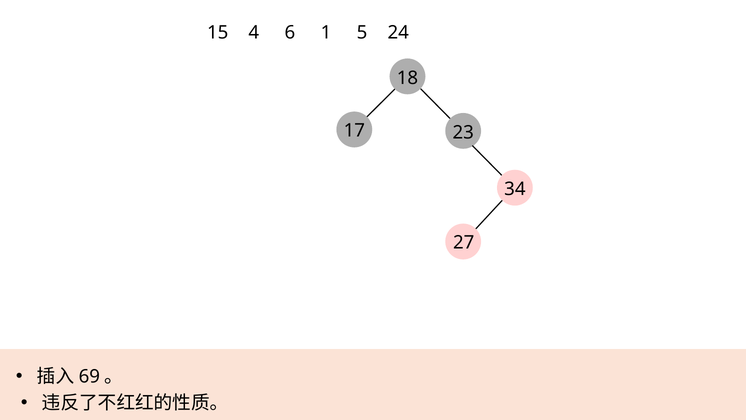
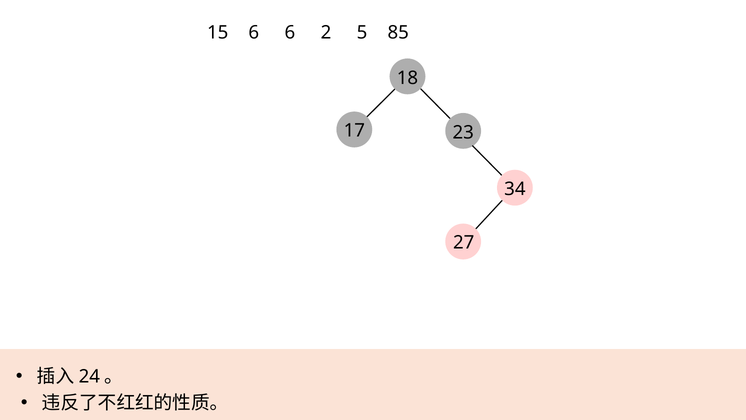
15 4: 4 -> 6 (254, 33)
1: 1 -> 2 (326, 33)
24: 24 -> 85 (398, 33)
69: 69 -> 24 (89, 376)
